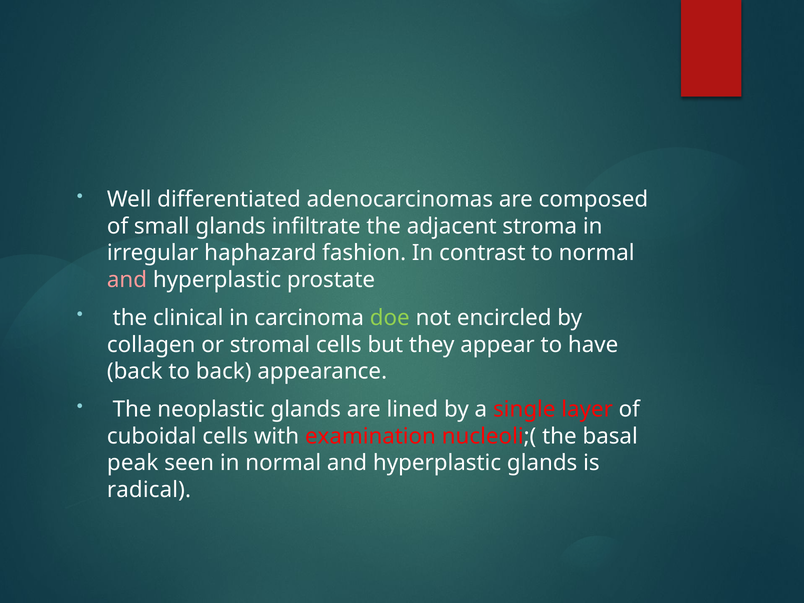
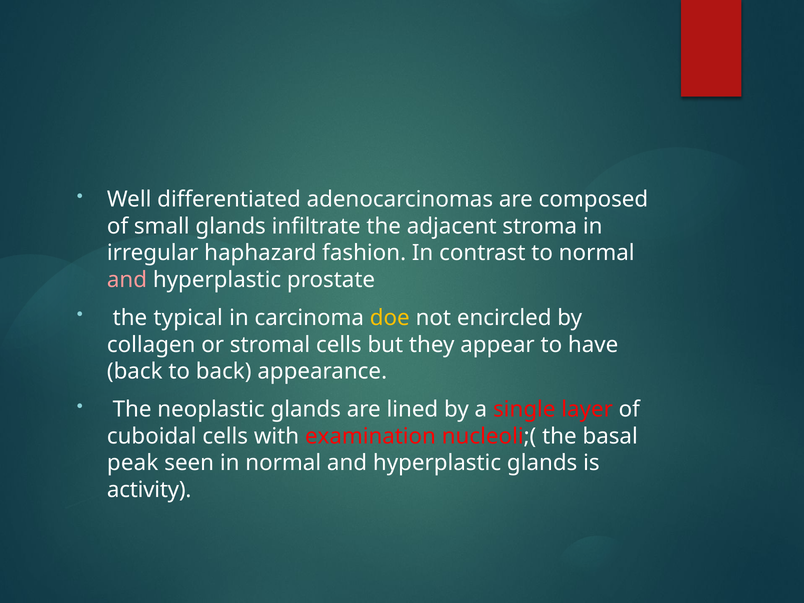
clinical: clinical -> typical (188, 318)
doe colour: light green -> yellow (390, 318)
radical: radical -> activity (149, 490)
